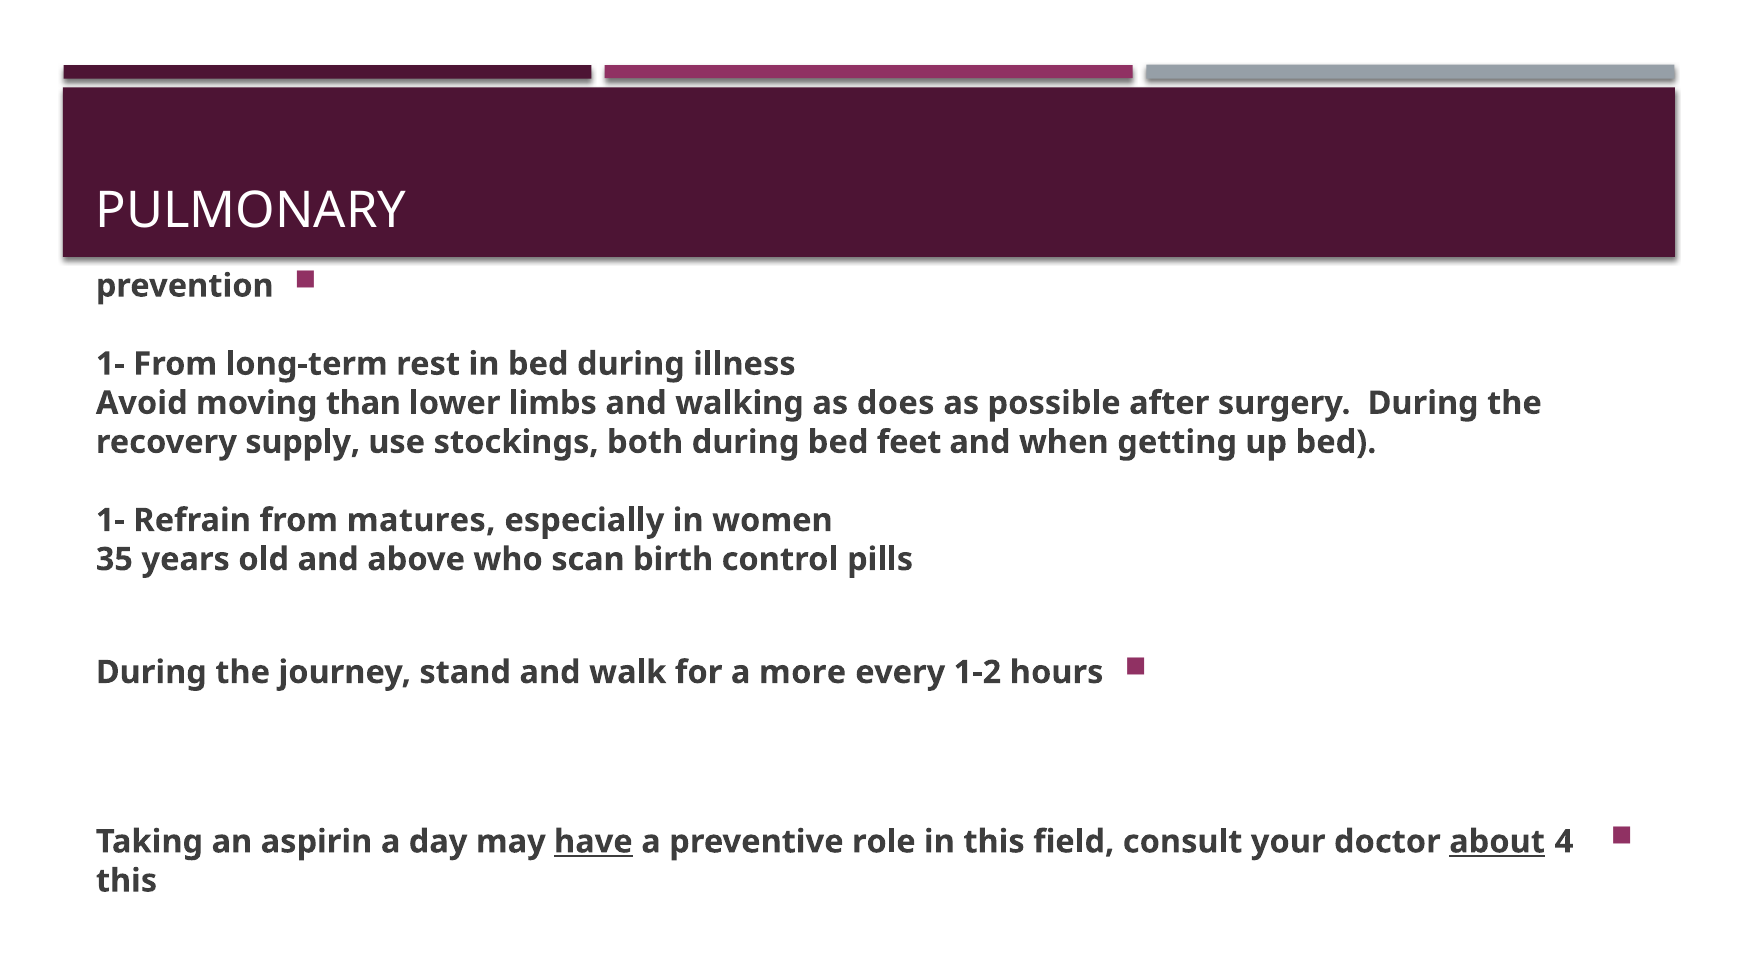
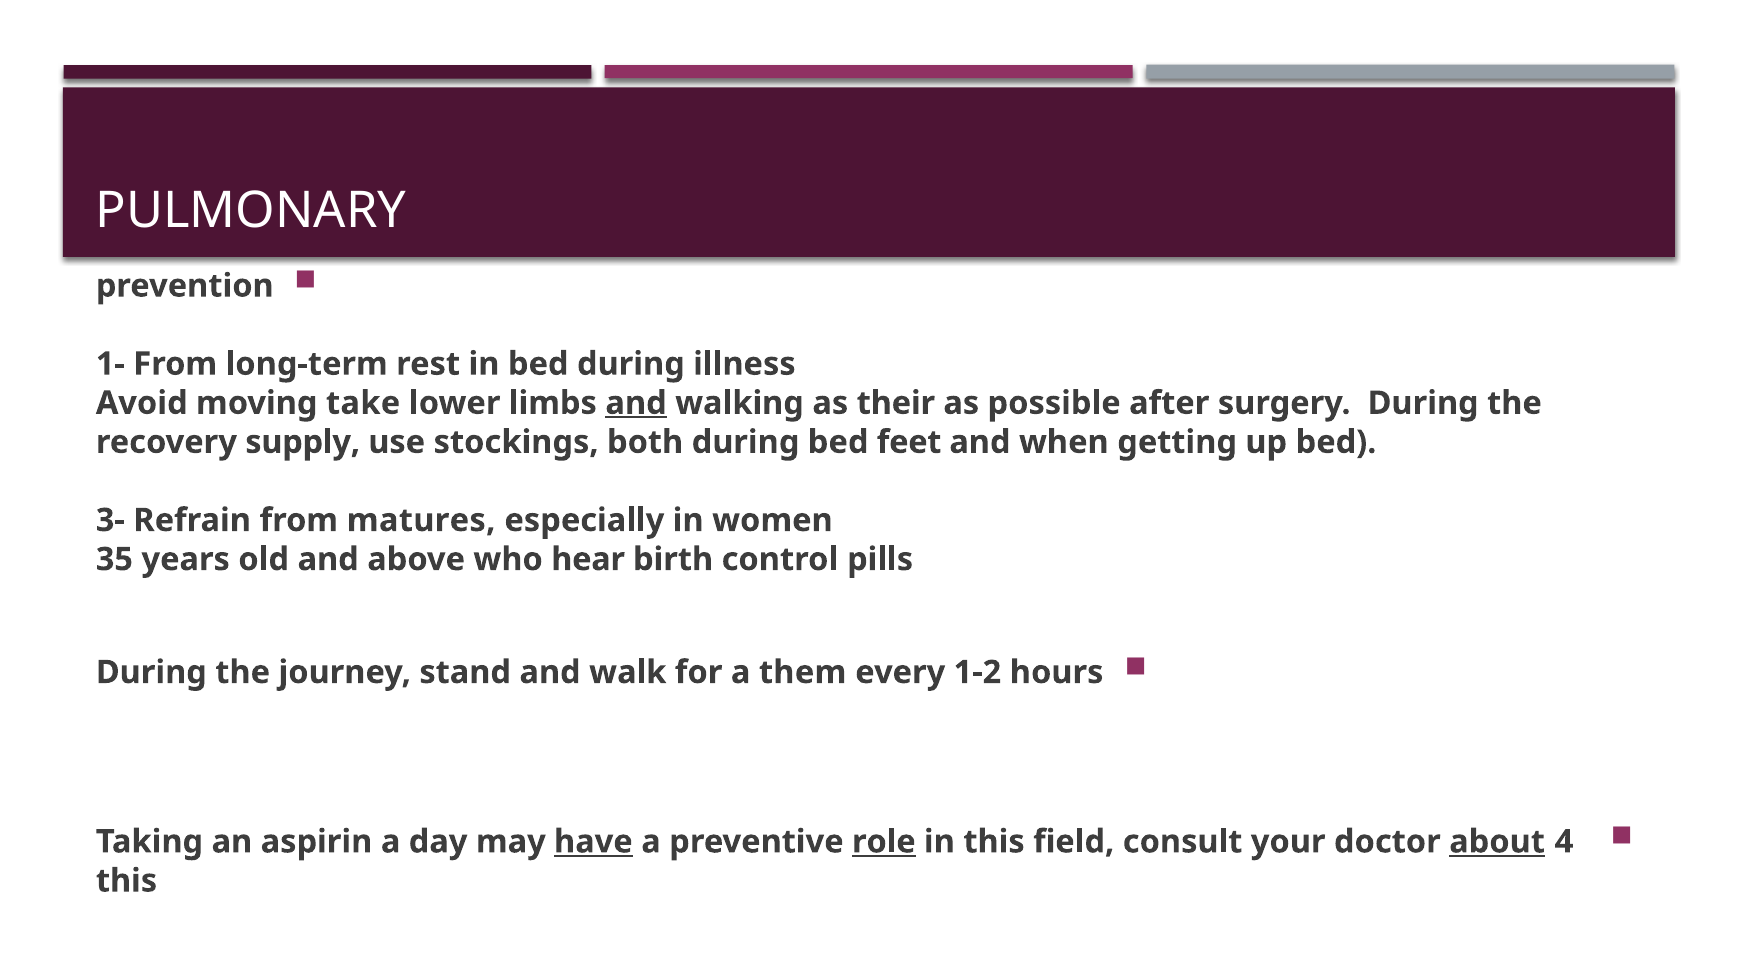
than: than -> take (363, 403)
and underline: none -> present (636, 403)
does: does -> their (896, 403)
1-: 1- -> 3- (110, 521)
scan: scan -> hear (588, 560)
more: more -> them (803, 673)
role underline: none -> present (884, 842)
